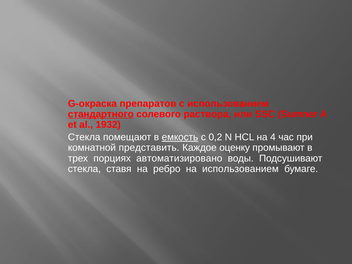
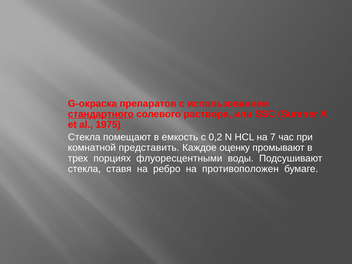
1932: 1932 -> 1975 (108, 125)
емкость underline: present -> none (180, 137)
4: 4 -> 7 (273, 137)
автоматизировано: автоматизировано -> флуоресцентными (179, 158)
на использованием: использованием -> противоположен (240, 169)
